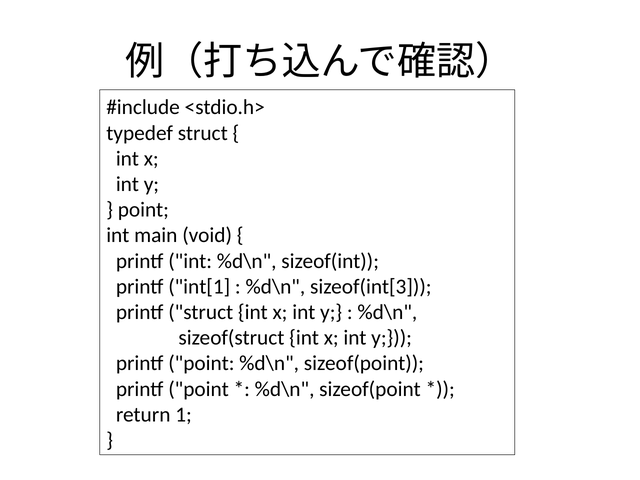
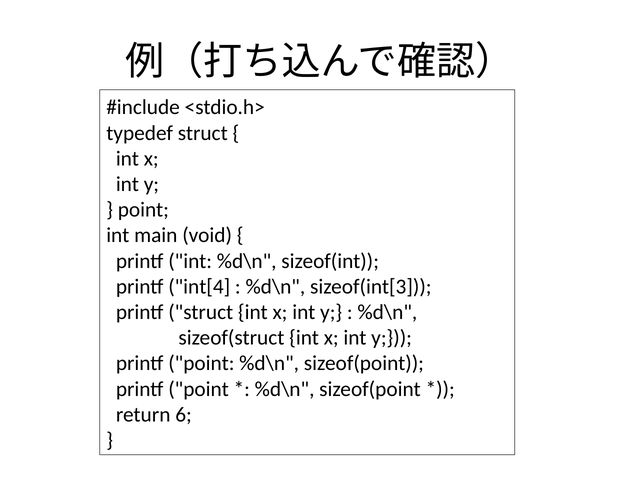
int[1: int[1 -> int[4 (199, 287)
1: 1 -> 6 (184, 415)
